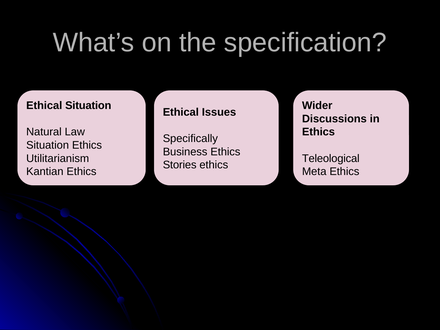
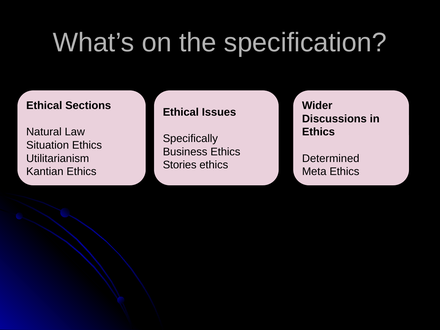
Ethical Situation: Situation -> Sections (88, 106)
Teleological: Teleological -> Determined (331, 158)
